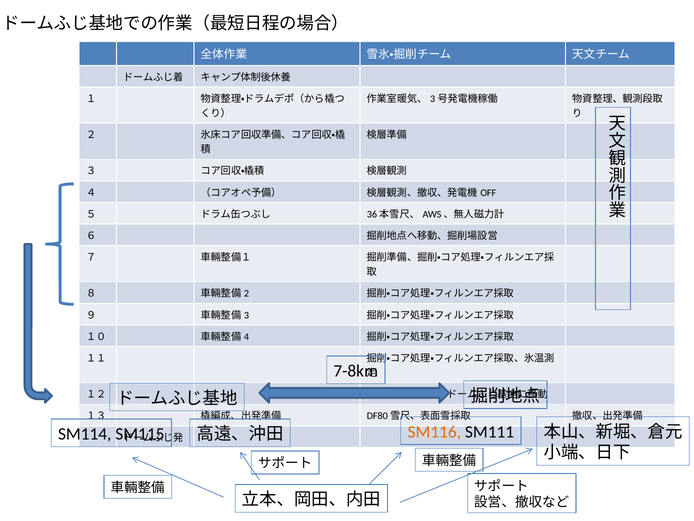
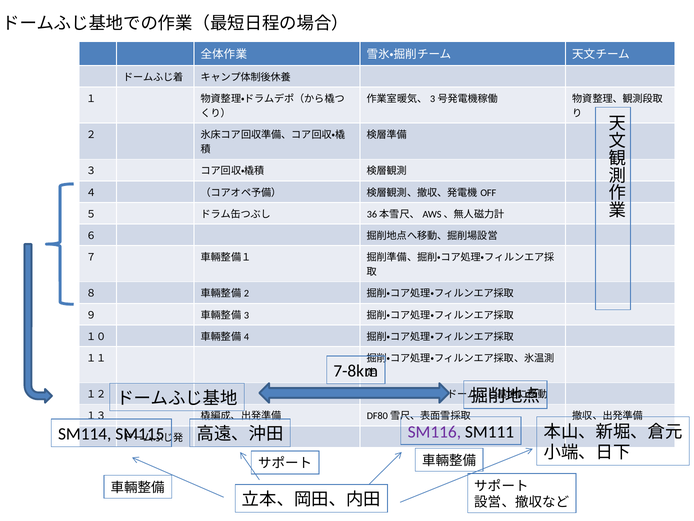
SM116 colour: orange -> purple (434, 431)
